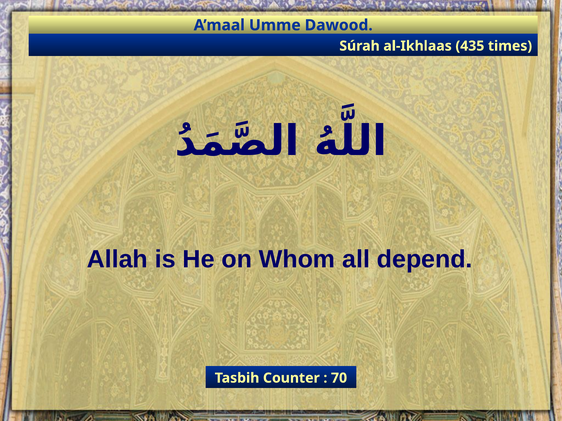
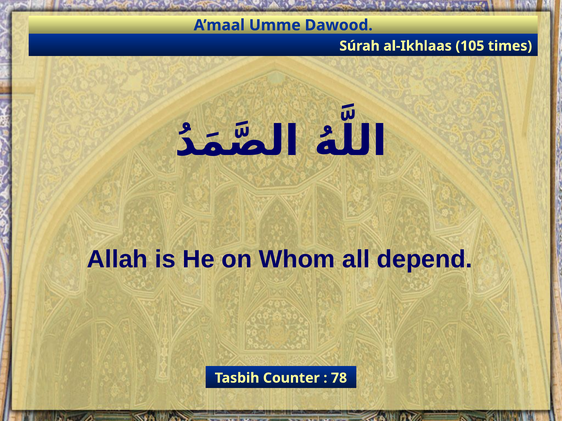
435: 435 -> 105 (470, 46)
70: 70 -> 78 (339, 378)
